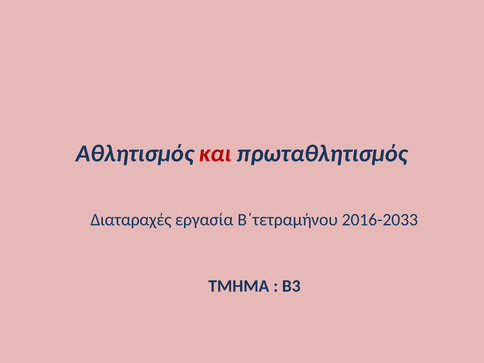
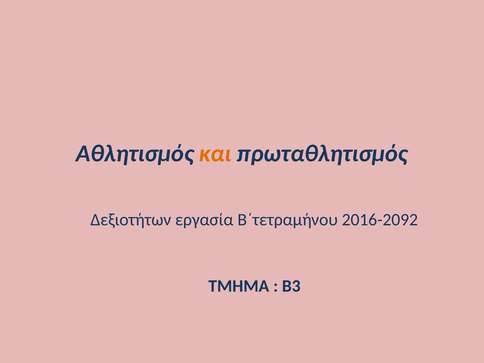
και colour: red -> orange (215, 153)
Διαταραχές: Διαταραχές -> Δεξιοτήτων (131, 220)
2016-2033: 2016-2033 -> 2016-2092 (380, 220)
